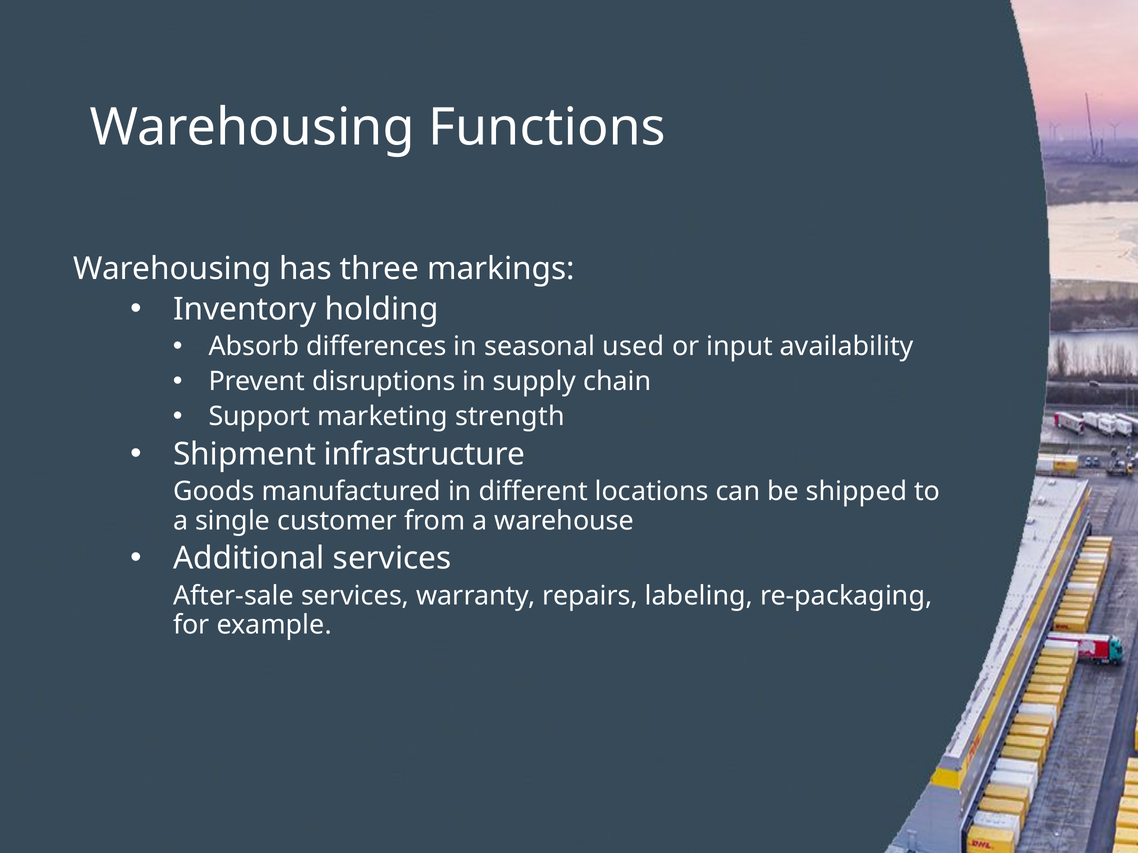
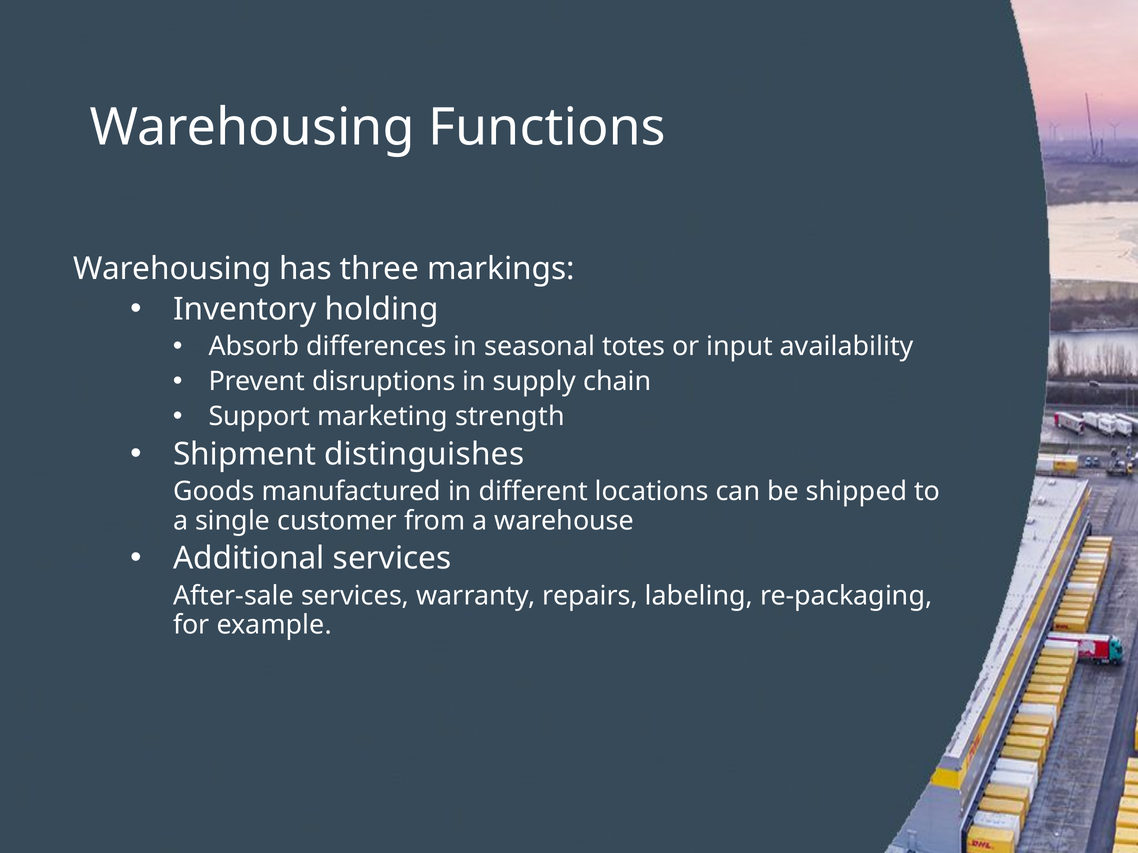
used: used -> totes (634, 347)
infrastructure: infrastructure -> distinguishes (424, 454)
